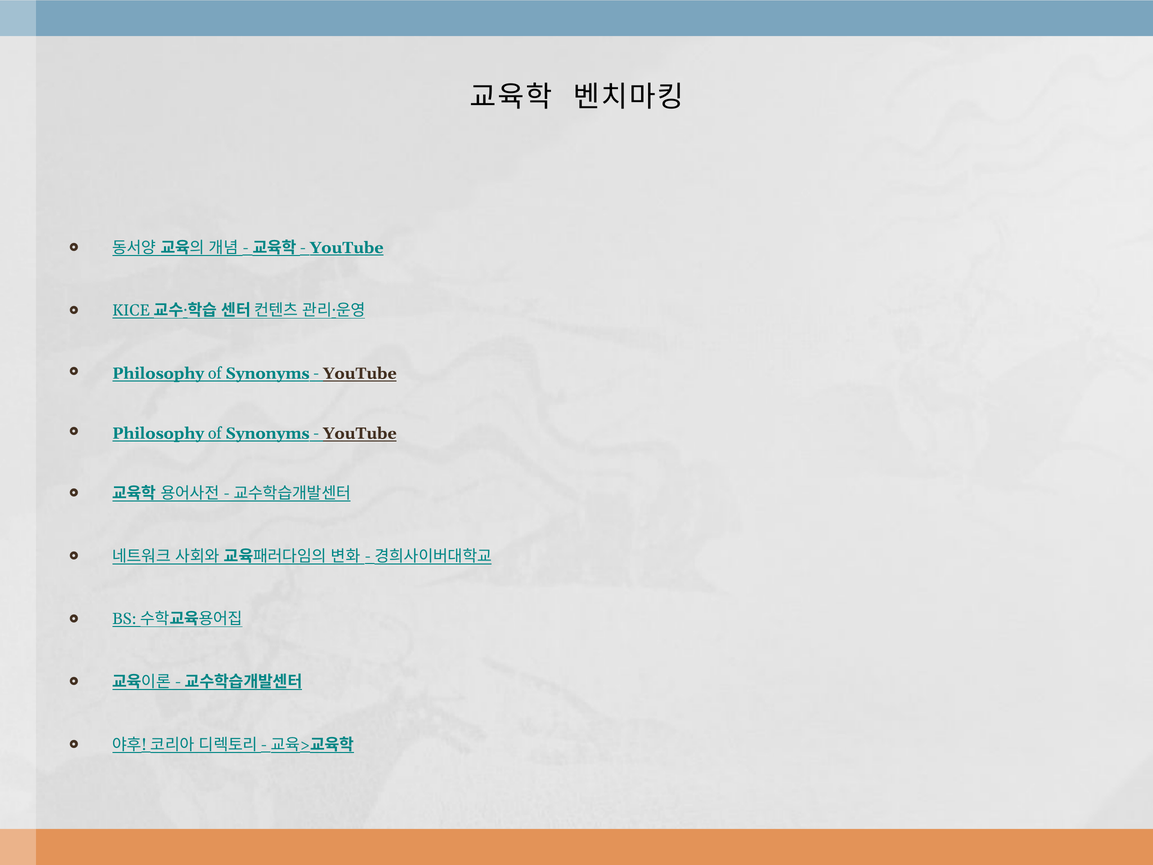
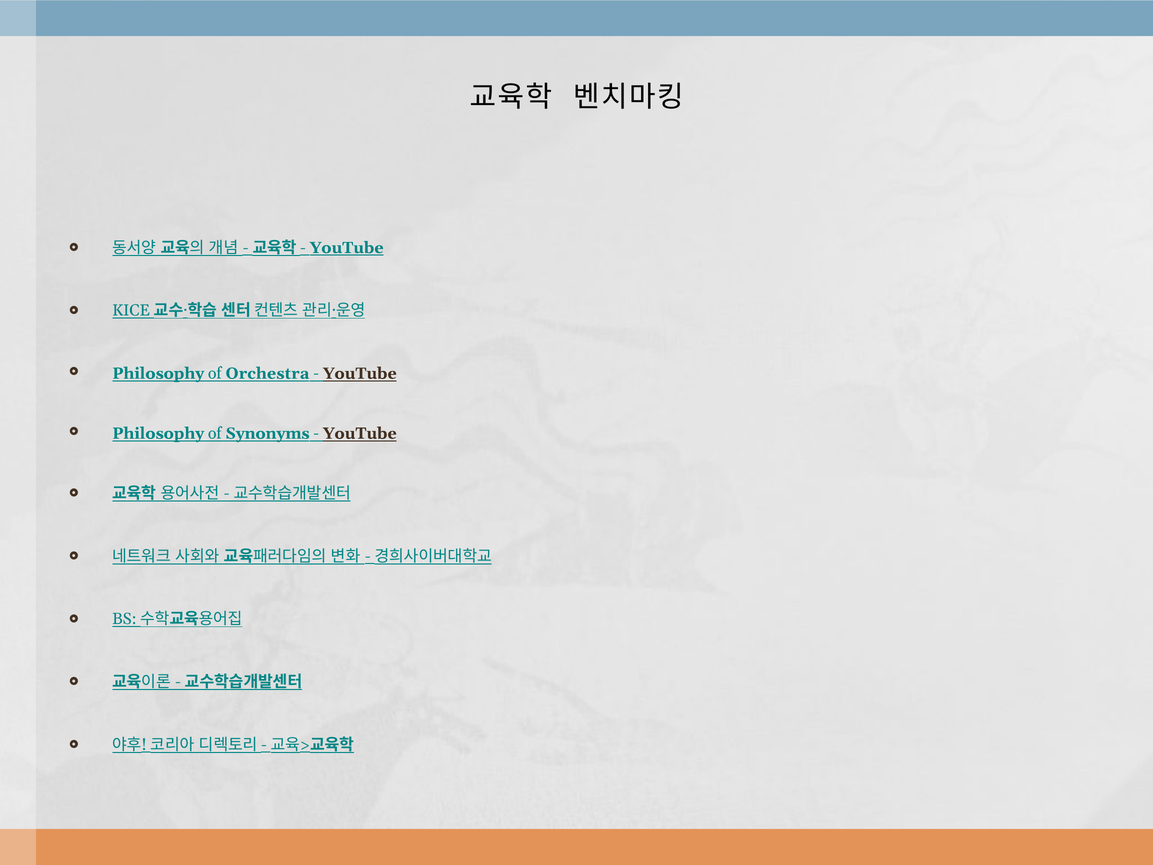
Synonyms: Synonyms -> Orchestra (267, 373)
